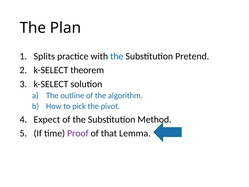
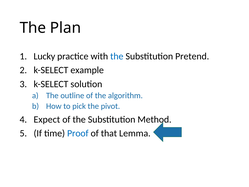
Splits: Splits -> Lucky (44, 56)
theorem: theorem -> example (87, 70)
Proof colour: purple -> blue (78, 133)
